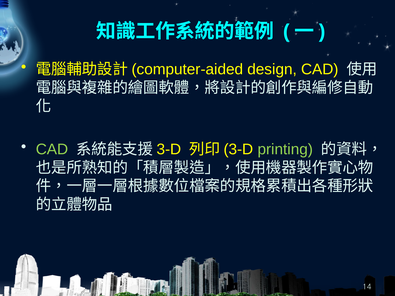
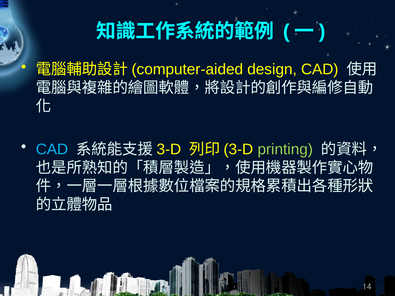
CAD colour: light green -> light blue (52, 149)
